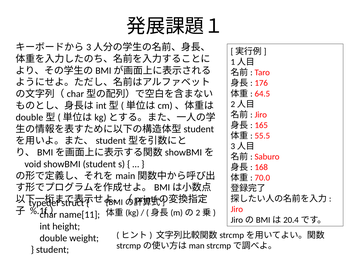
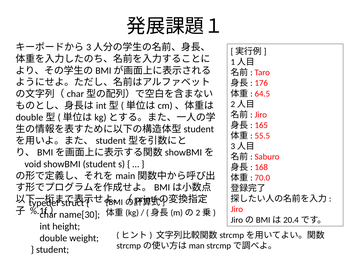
name[11: name[11 -> name[30 (80, 214)
